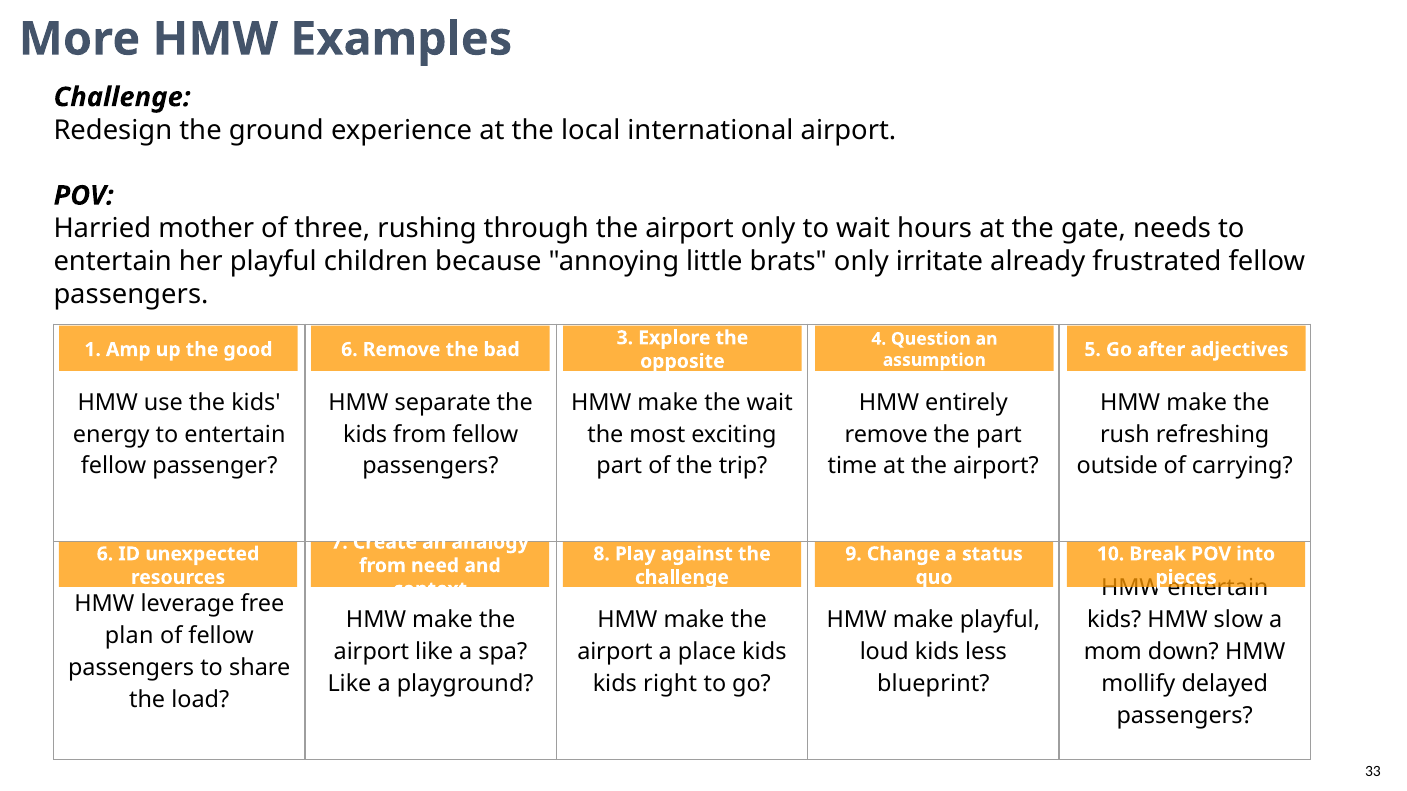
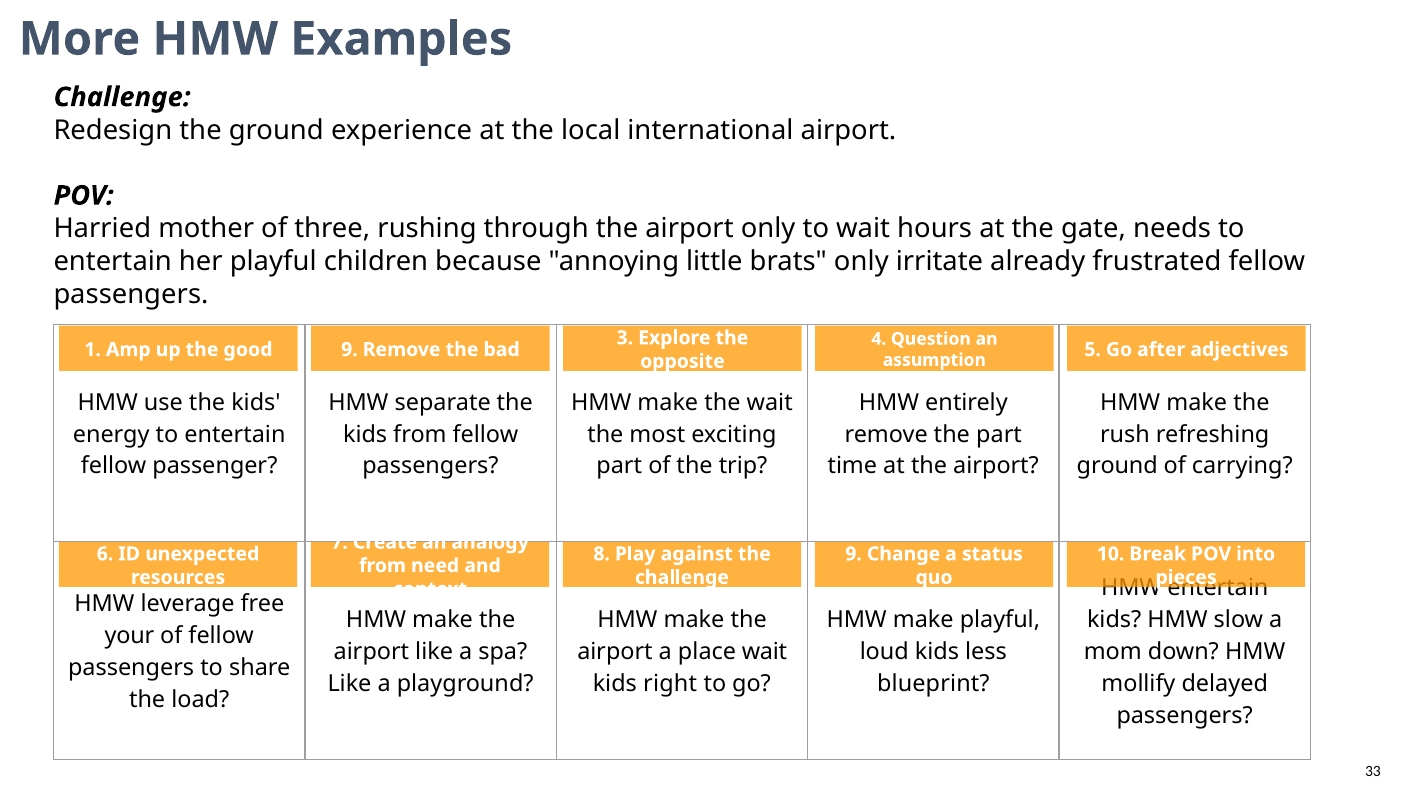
good 6: 6 -> 9 (349, 350)
outside: outside -> ground (1117, 466)
plan: plan -> your (129, 636)
place kids: kids -> wait (764, 652)
